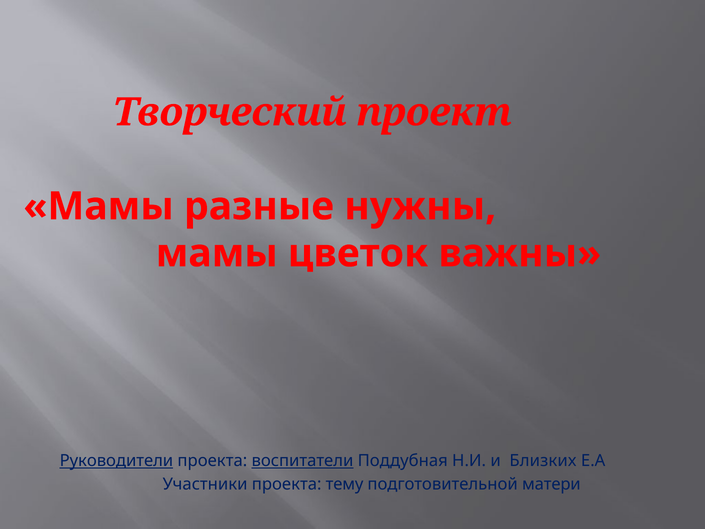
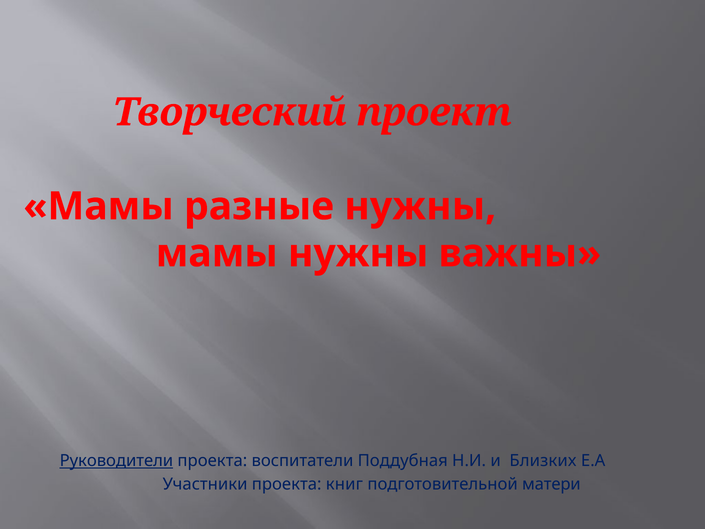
мамы цветок: цветок -> нужны (358, 253)
воспитатели underline: present -> none (302, 461)
тему: тему -> книг (344, 484)
